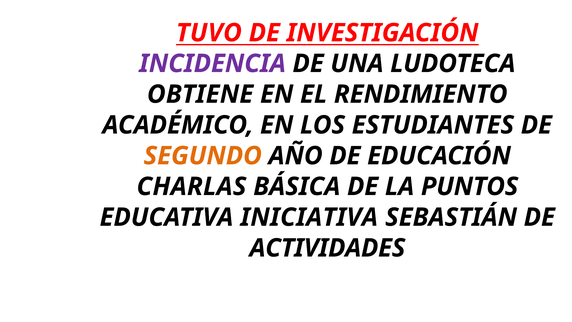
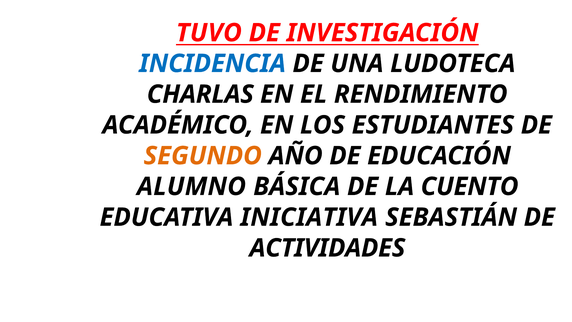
INCIDENCIA colour: purple -> blue (212, 64)
OBTIENE: OBTIENE -> CHARLAS (200, 94)
CHARLAS: CHARLAS -> ALUMNO (191, 186)
PUNTOS: PUNTOS -> CUENTO (470, 186)
